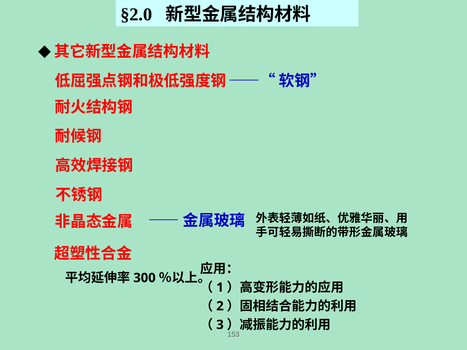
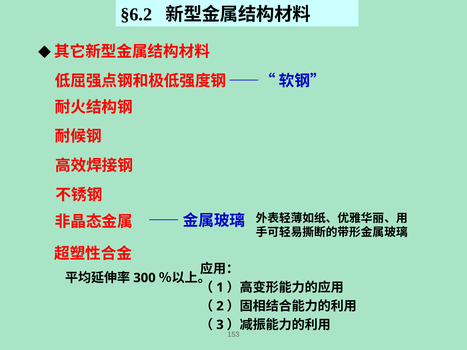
§2.0: §2.0 -> §6.2 (136, 14)
